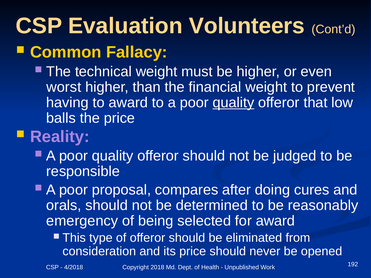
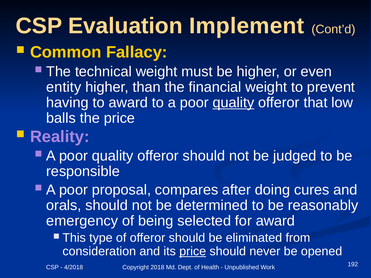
Volunteers: Volunteers -> Implement (247, 26)
worst: worst -> entity (64, 87)
price underline: none -> present (193, 251)
